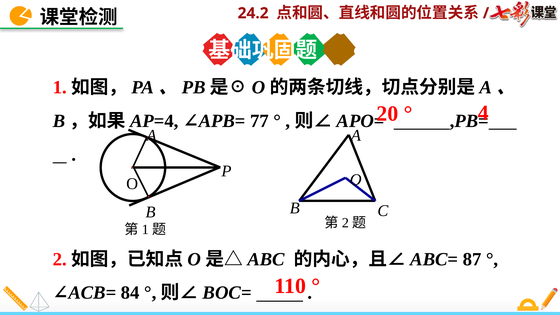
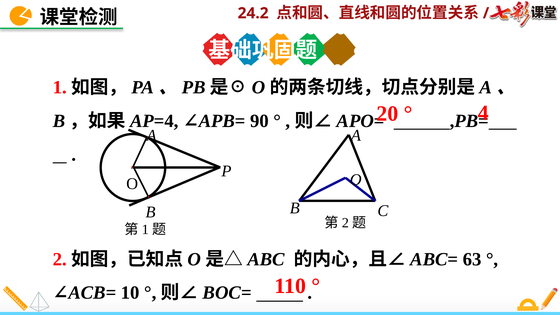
77: 77 -> 90 (260, 121)
87: 87 -> 63 (472, 259)
84: 84 -> 10 (130, 293)
